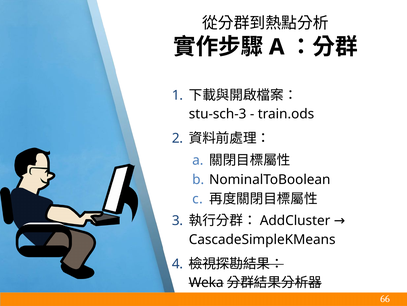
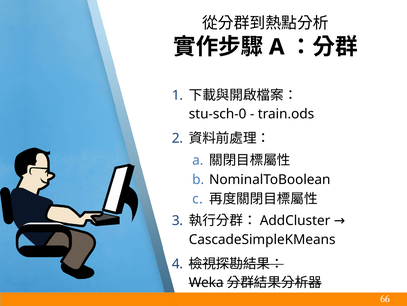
stu-sch-3: stu-sch-3 -> stu-sch-0 (218, 114)
